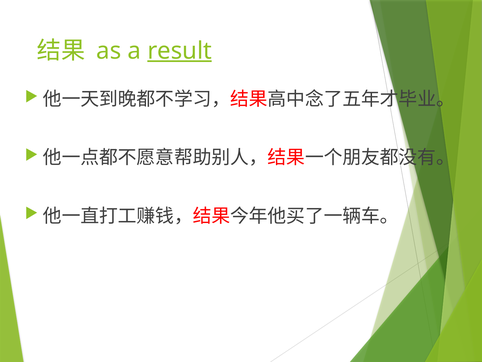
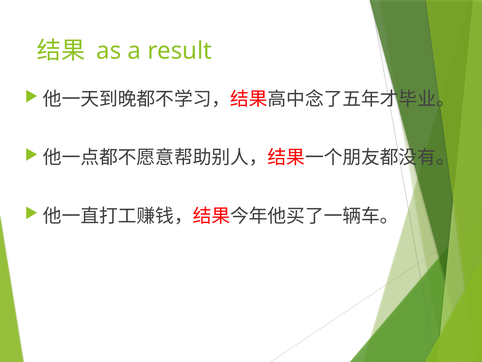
result underline: present -> none (180, 51)
